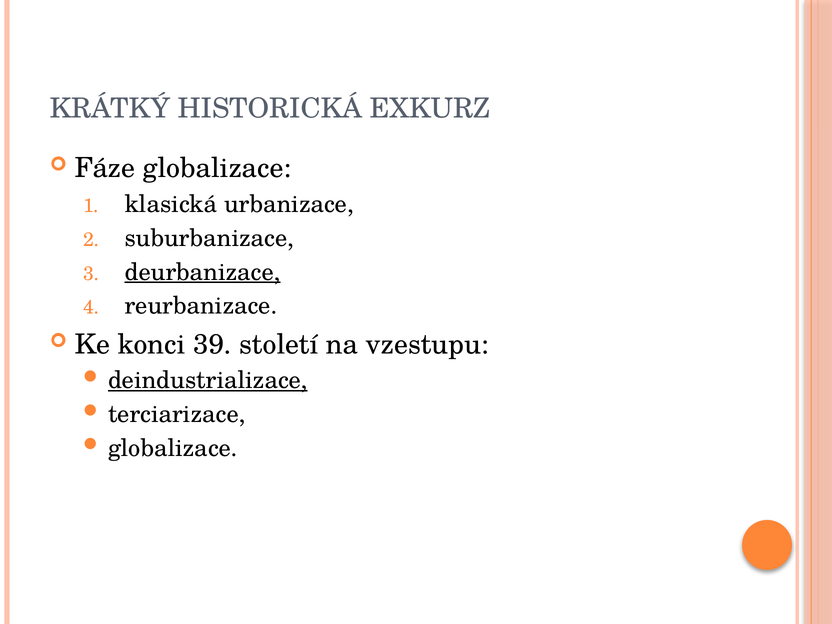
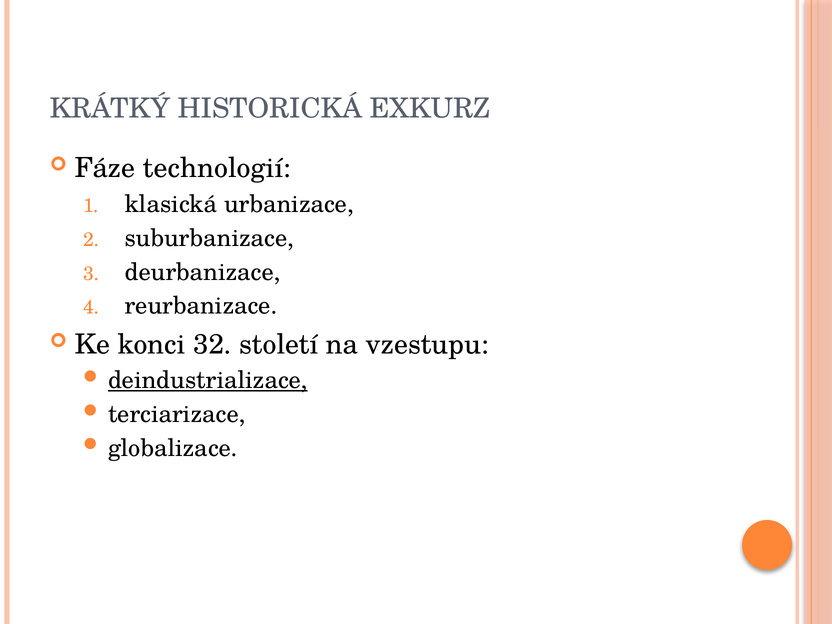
Fáze globalizace: globalizace -> technologií (217, 168)
deurbanizace underline: present -> none (203, 272)
39: 39 -> 32 (212, 344)
